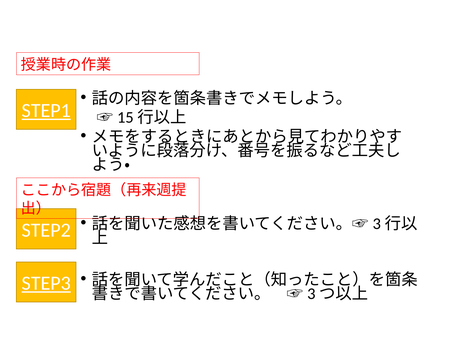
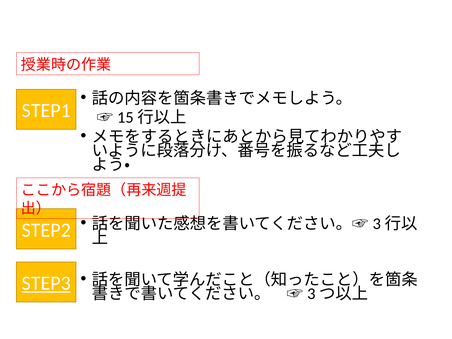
STEP1 underline: present -> none (46, 111)
